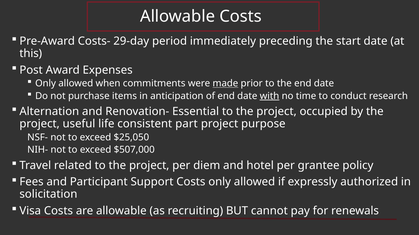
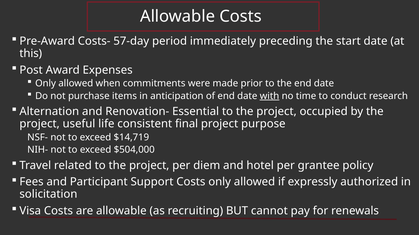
29-day: 29-day -> 57-day (131, 41)
made underline: present -> none (225, 84)
part: part -> final (187, 124)
$25,050: $25,050 -> $14,719 (131, 138)
$507,000: $507,000 -> $504,000 (134, 150)
